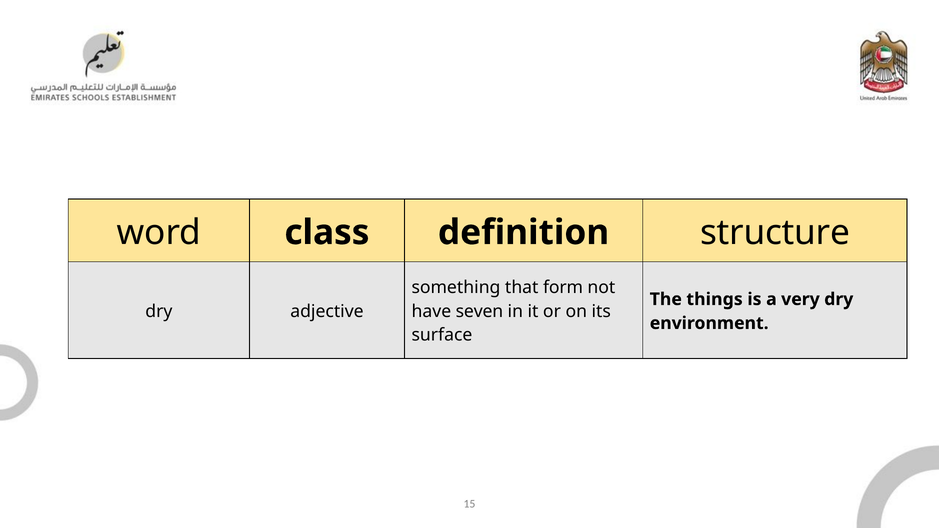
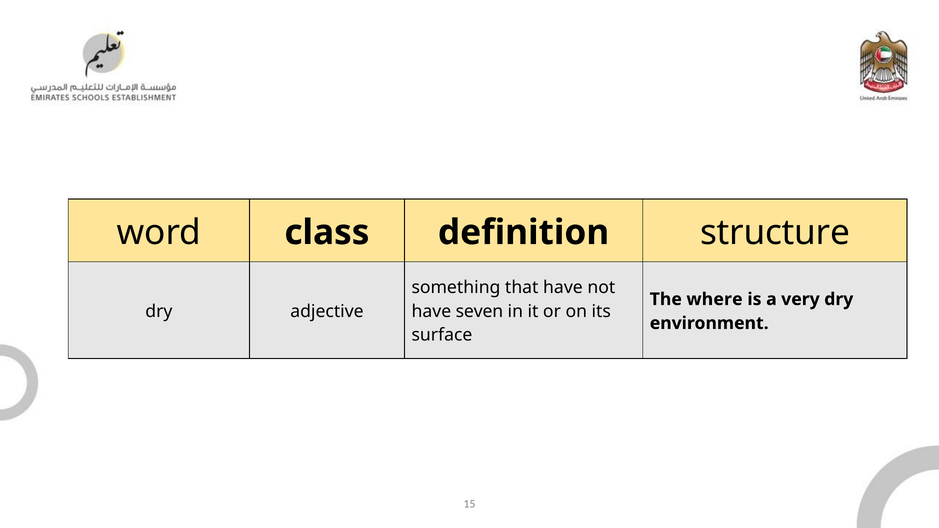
that form: form -> have (563, 287)
things: things -> where (715, 299)
